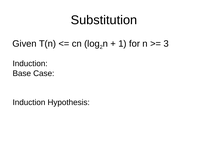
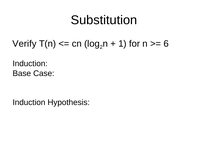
Given: Given -> Verify (25, 44)
3: 3 -> 6 (166, 44)
